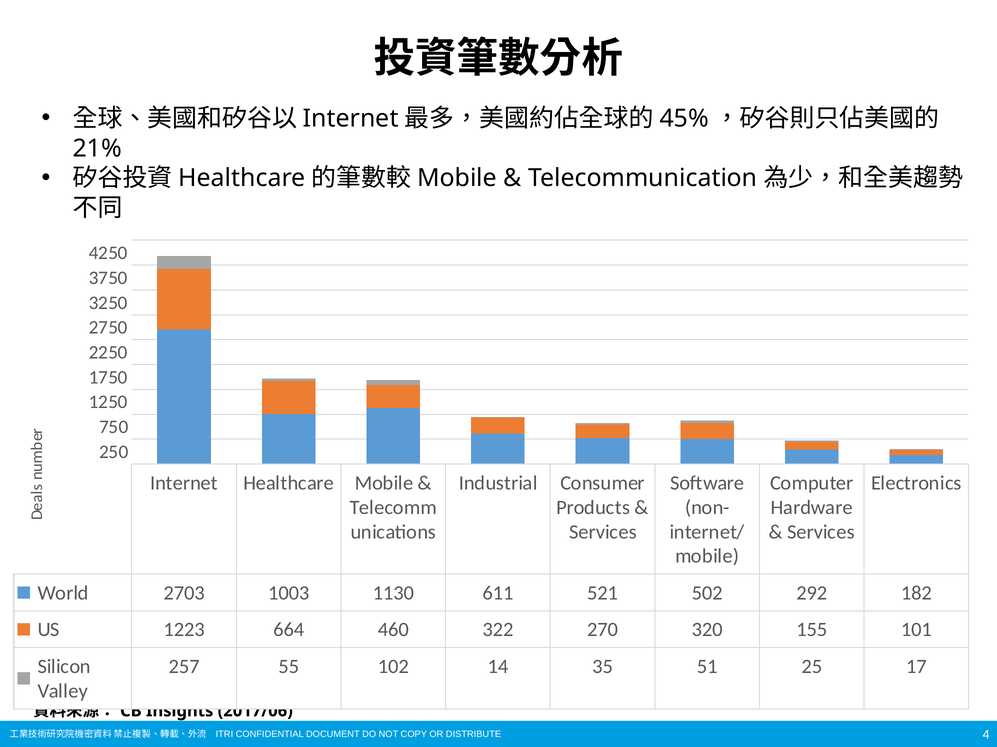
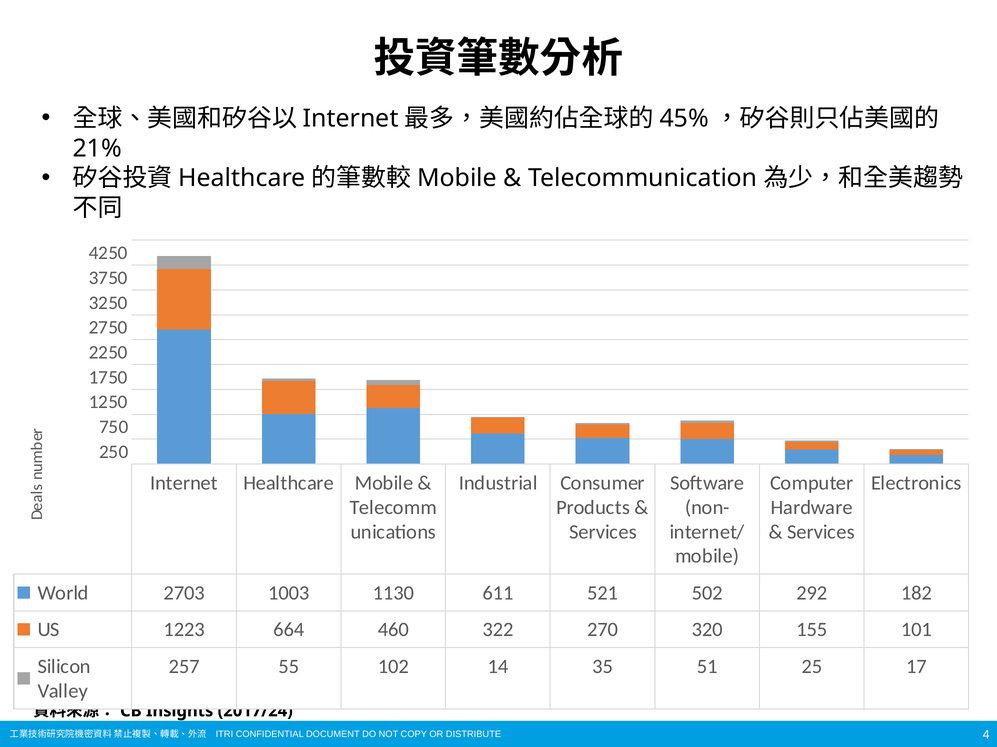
2017/06: 2017/06 -> 2017/24 (255, 712)
